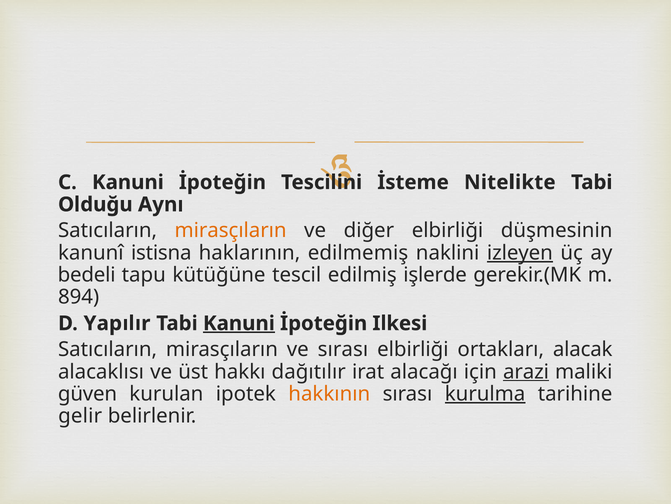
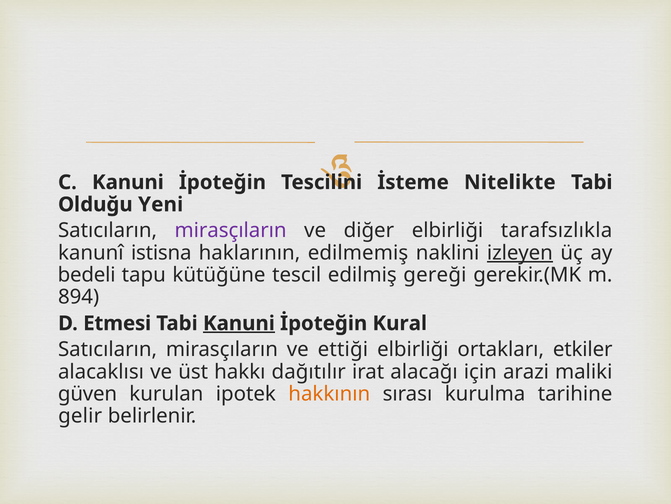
Aynı: Aynı -> Yeni (161, 204)
mirasçıların colour: orange -> purple (231, 230)
düşmesinin: düşmesinin -> tarafsızlıkla (557, 230)
işlerde: işlerde -> gereği (435, 275)
Yapılır: Yapılır -> Etmesi (117, 323)
Ilkesi: Ilkesi -> Kural (400, 323)
ve sırası: sırası -> ettiği (343, 349)
alacak: alacak -> etkiler (583, 349)
arazi underline: present -> none (526, 371)
kurulma underline: present -> none (485, 393)
